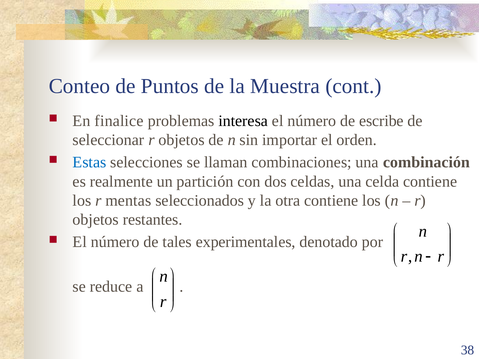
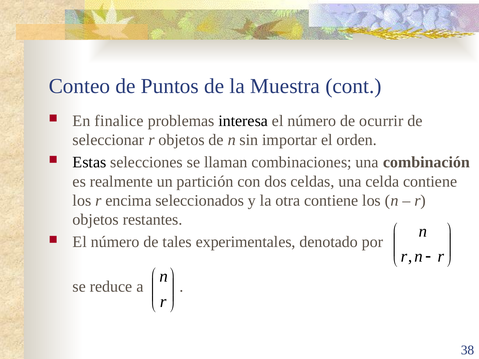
escribe: escribe -> ocurrir (381, 121)
Estas colour: blue -> black (89, 162)
mentas: mentas -> encima (128, 201)
